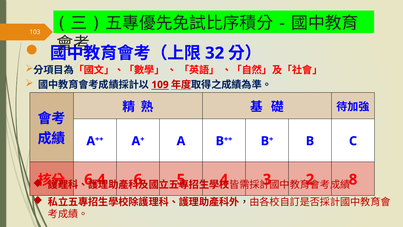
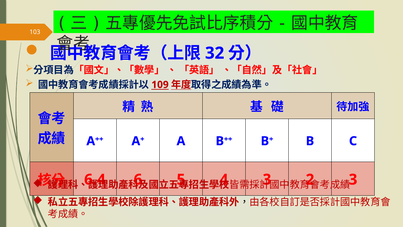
8: 8 -> 3 (353, 179)
